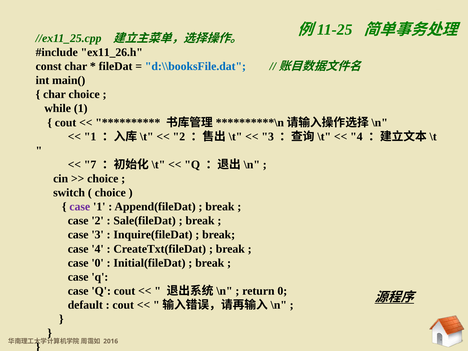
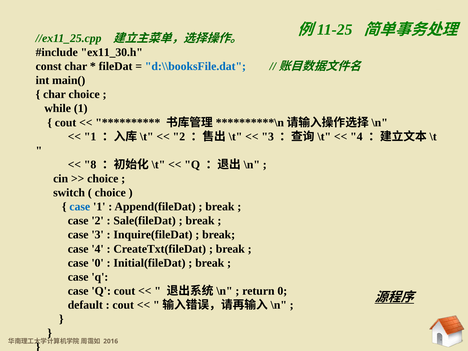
ex11_26.h: ex11_26.h -> ex11_30.h (112, 52)
7: 7 -> 8 (90, 165)
case colour: purple -> blue (80, 207)
